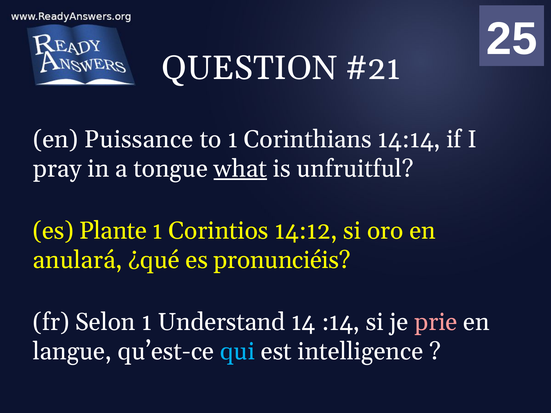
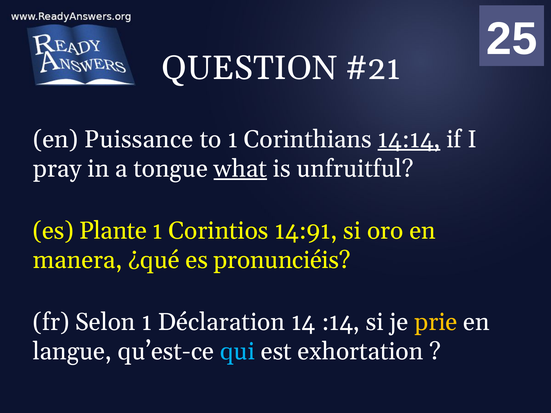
14:14 underline: none -> present (409, 139)
14:12: 14:12 -> 14:91 (306, 231)
anulará: anulará -> manera (78, 260)
Understand: Understand -> Déclaration (221, 322)
prie colour: pink -> yellow (436, 322)
intelligence: intelligence -> exhortation (360, 352)
